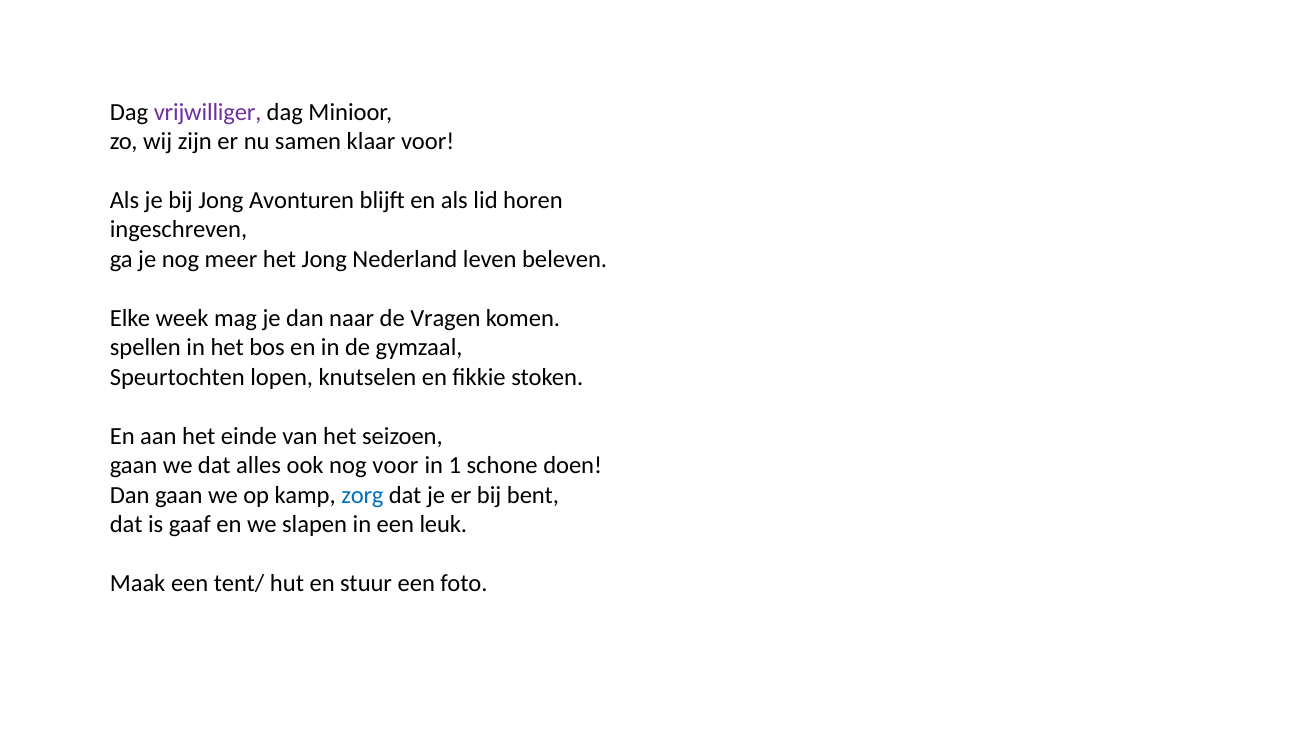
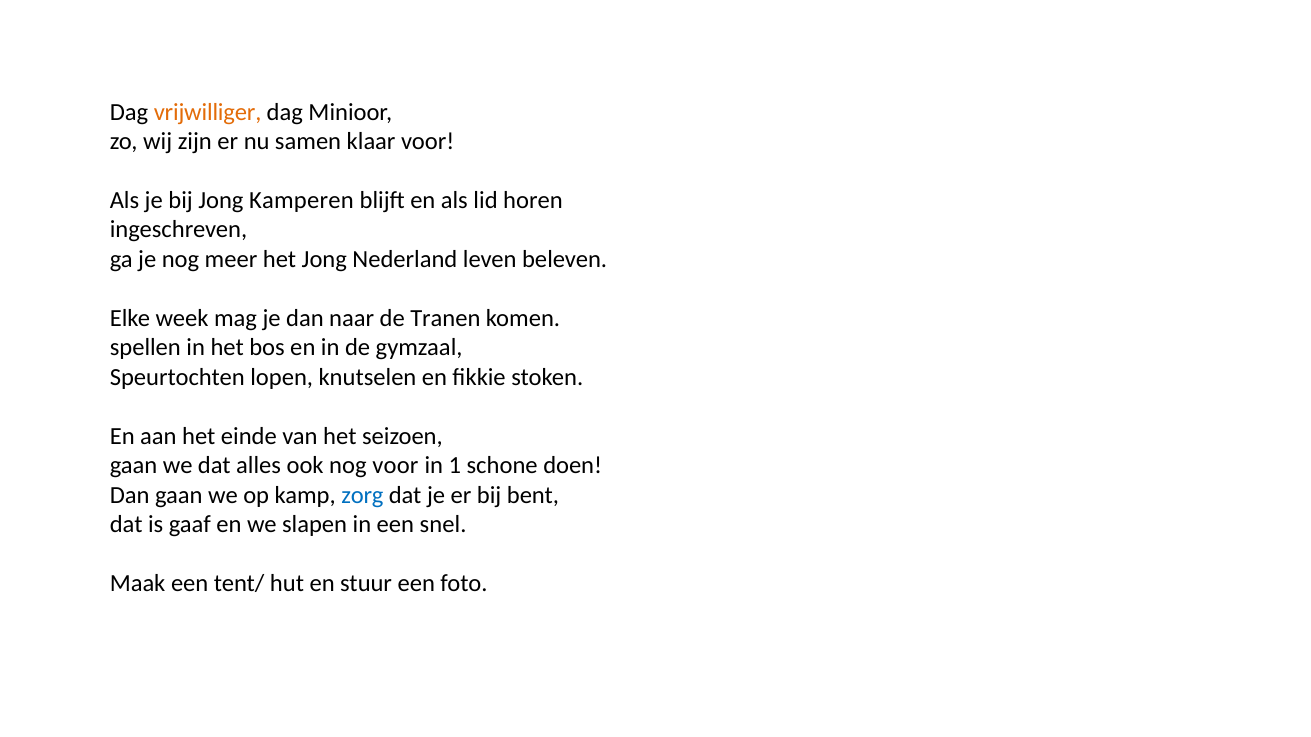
vrijwilliger colour: purple -> orange (208, 112)
Avonturen: Avonturen -> Kamperen (301, 200)
Vragen: Vragen -> Tranen (445, 318)
leuk: leuk -> snel (443, 525)
